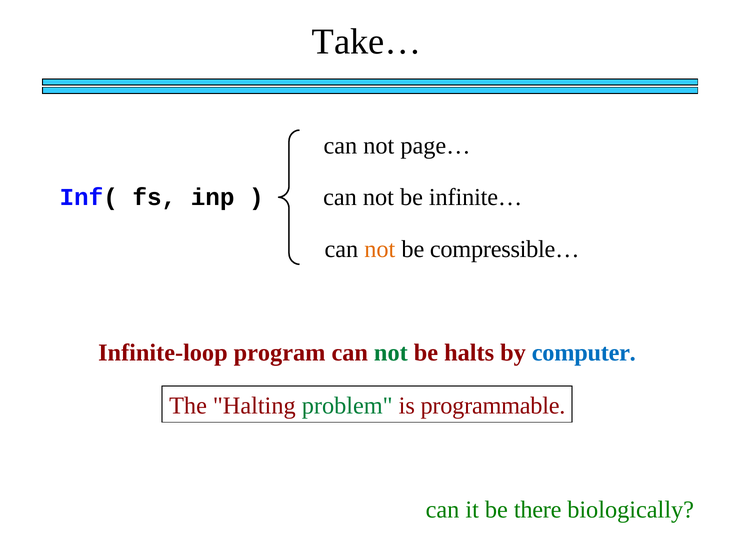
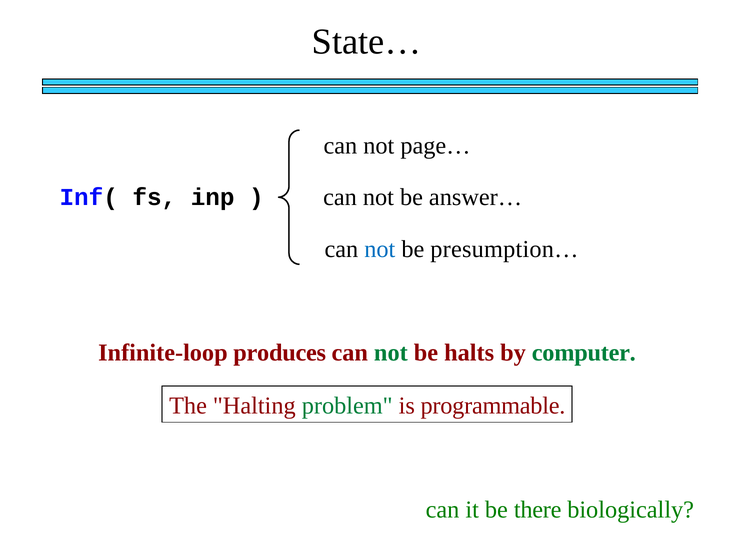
Take…: Take… -> State… (366, 42)
infinite…: infinite… -> answer… (476, 197)
not colour: orange -> blue (380, 249)
compressible…: compressible… -> presumption… (504, 249)
program: program -> produces (280, 353)
computer colour: blue -> green (584, 353)
